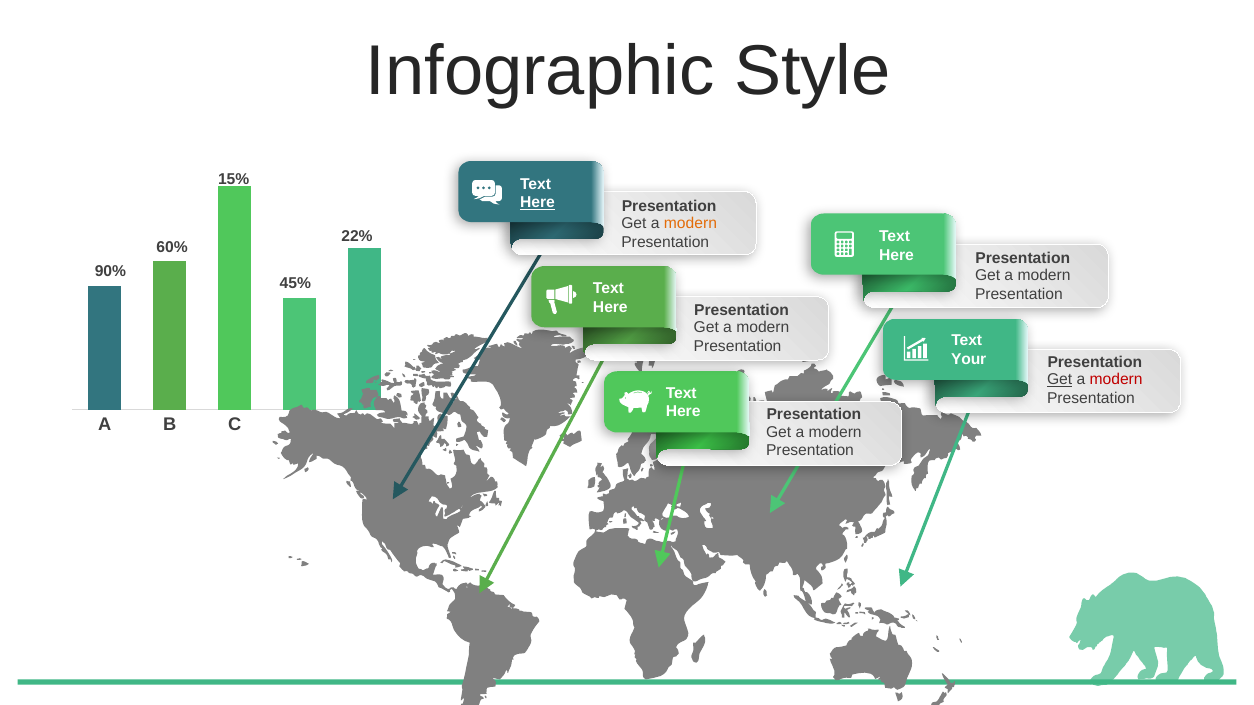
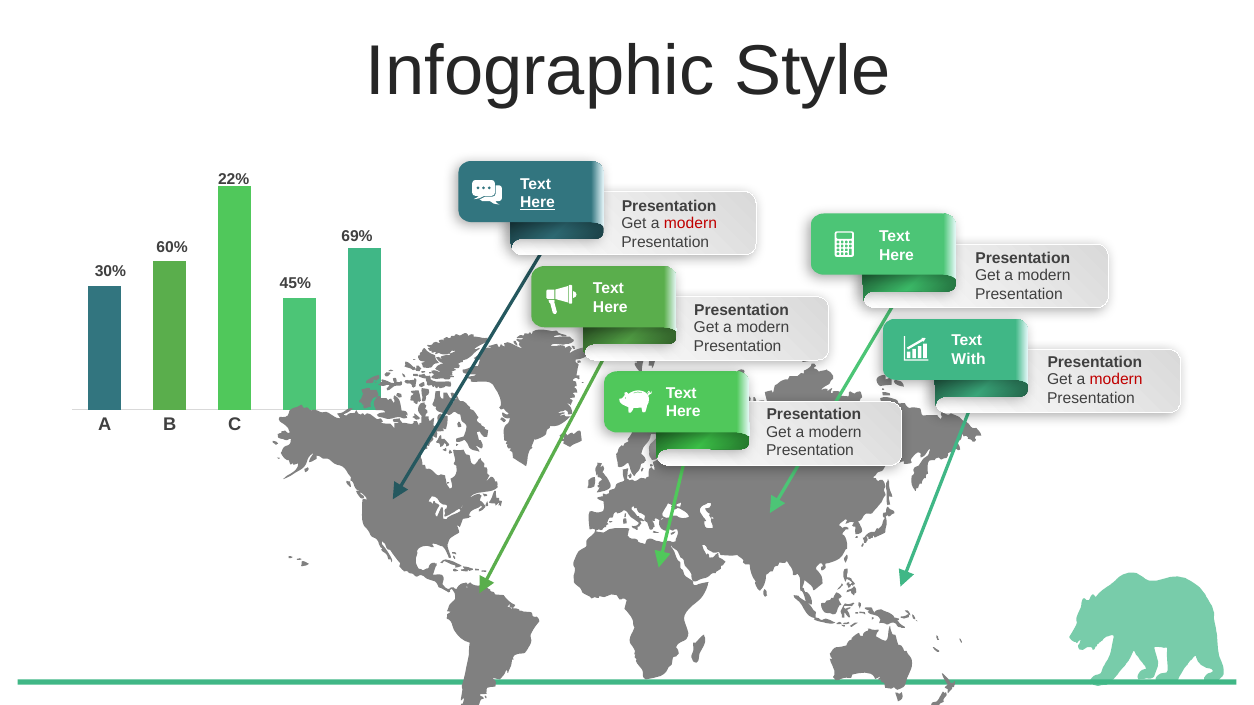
15%: 15% -> 22% (234, 180)
modern colour: orange -> red (690, 223)
22%: 22% -> 69% (357, 237)
90%: 90% -> 30% (110, 272)
Your: Your -> With (969, 360)
Get underline: present -> none (1060, 380)
